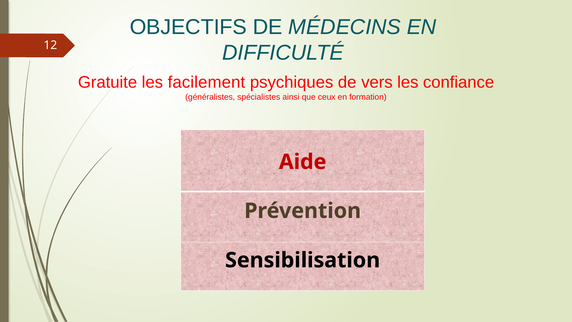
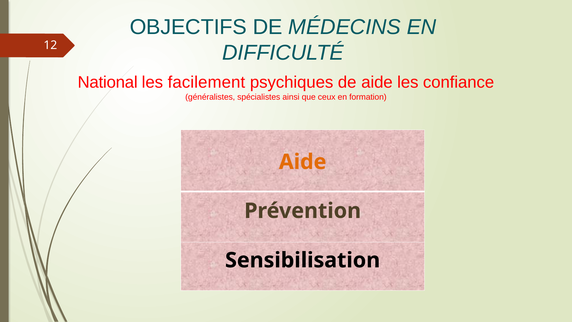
Gratuite: Gratuite -> National (108, 82)
de vers: vers -> aide (377, 82)
Aide colour: red -> orange (303, 162)
